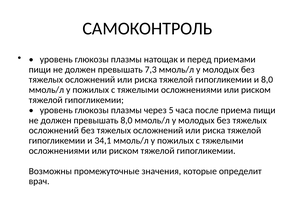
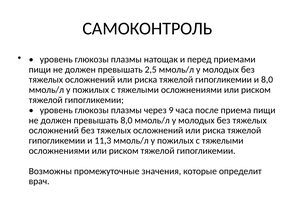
7,3: 7,3 -> 2,5 (151, 70)
5: 5 -> 9 (171, 110)
34,1: 34,1 -> 11,3 (103, 141)
